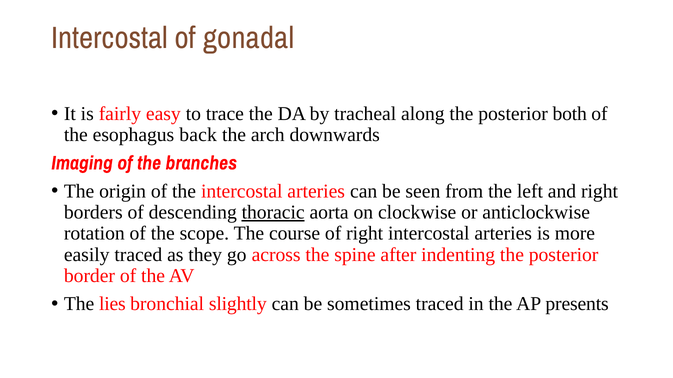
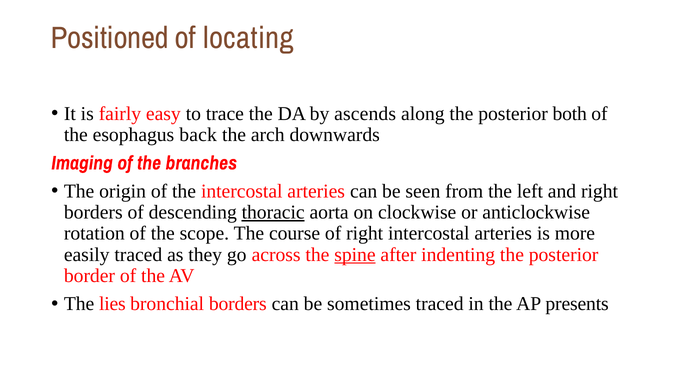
Intercostal: Intercostal -> Positioned (110, 38)
gonadal: gonadal -> locating (249, 38)
tracheal: tracheal -> ascends (365, 114)
spine underline: none -> present (355, 255)
bronchial slightly: slightly -> borders (238, 304)
